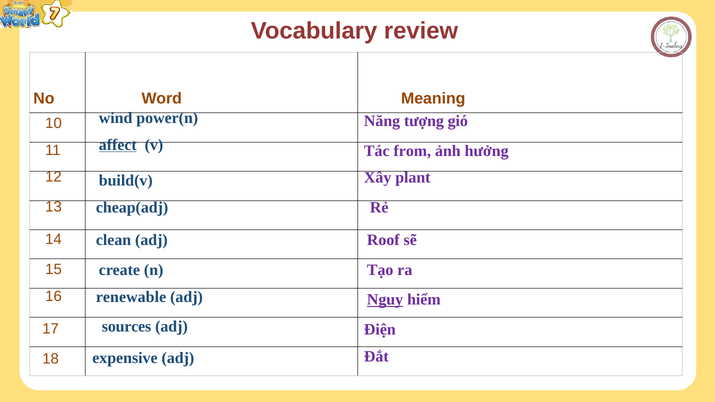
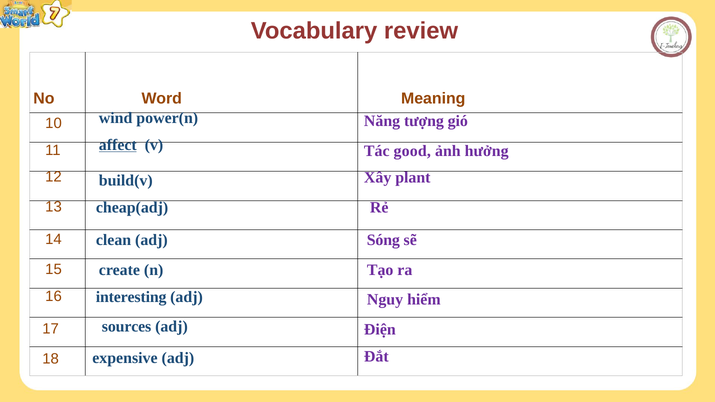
from: from -> good (412, 151)
Roof: Roof -> Sóng (383, 240)
renewable: renewable -> interesting (131, 297)
Nguy underline: present -> none (385, 300)
